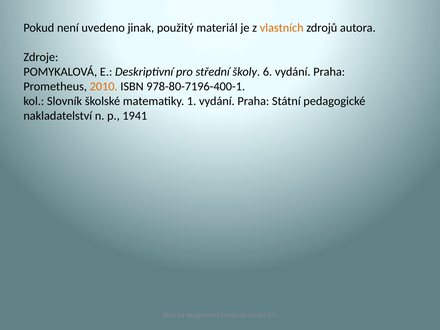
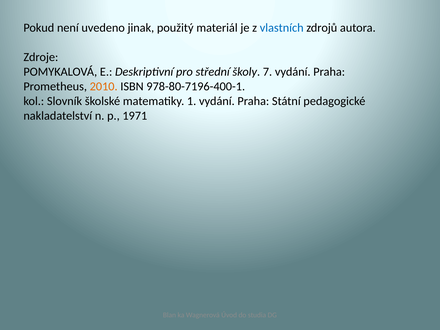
vlastních colour: orange -> blue (282, 28)
6: 6 -> 7 (267, 72)
1941: 1941 -> 1971 (135, 116)
